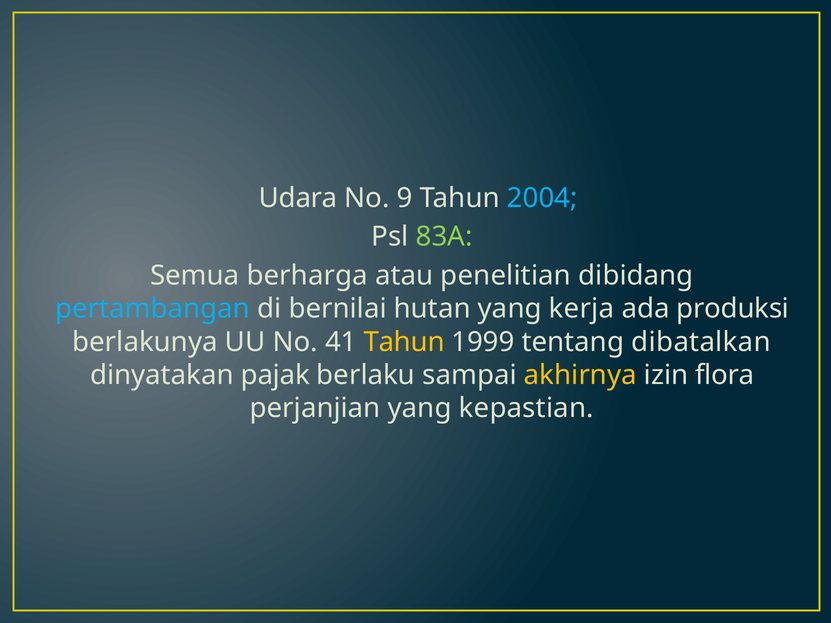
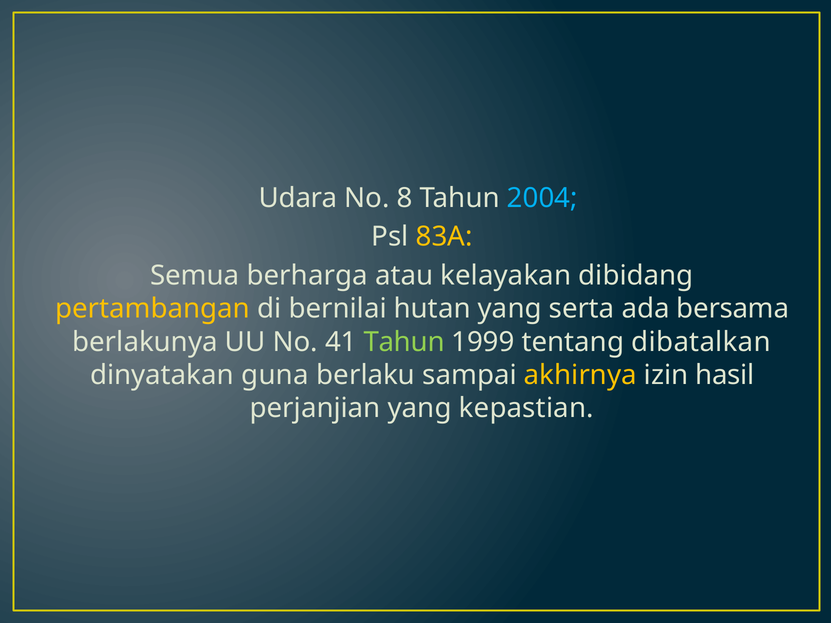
9: 9 -> 8 (405, 198)
83A colour: light green -> yellow (444, 237)
penelitian: penelitian -> kelayakan (506, 276)
pertambangan colour: light blue -> yellow (153, 309)
kerja: kerja -> serta (582, 309)
produksi: produksi -> bersama (733, 309)
Tahun colour: yellow -> light green (404, 342)
pajak: pajak -> guna (275, 375)
flora: flora -> hasil (725, 375)
